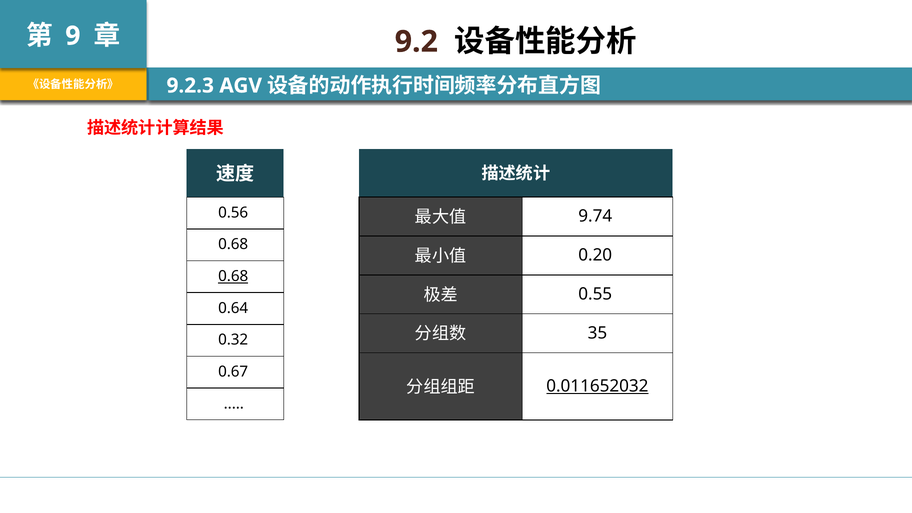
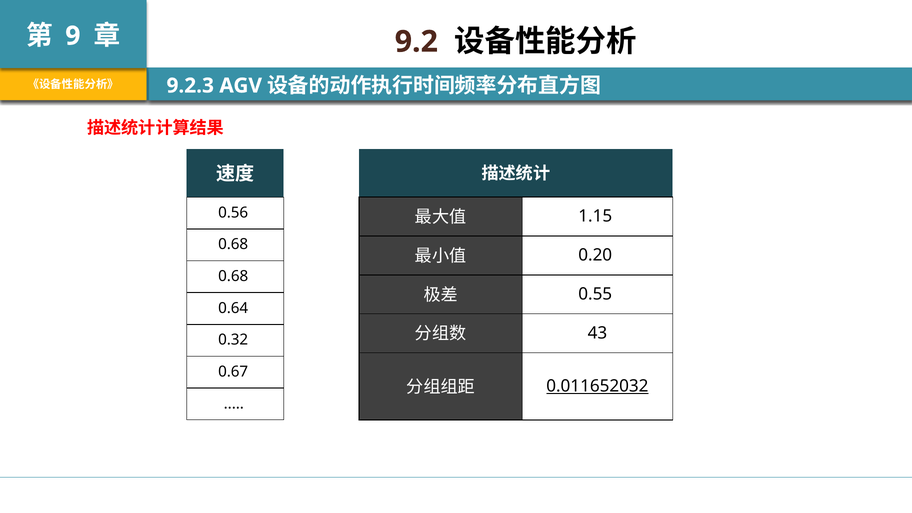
9.74: 9.74 -> 1.15 (595, 216)
0.68 underline: present -> none (233, 276)
35: 35 -> 43 (597, 333)
